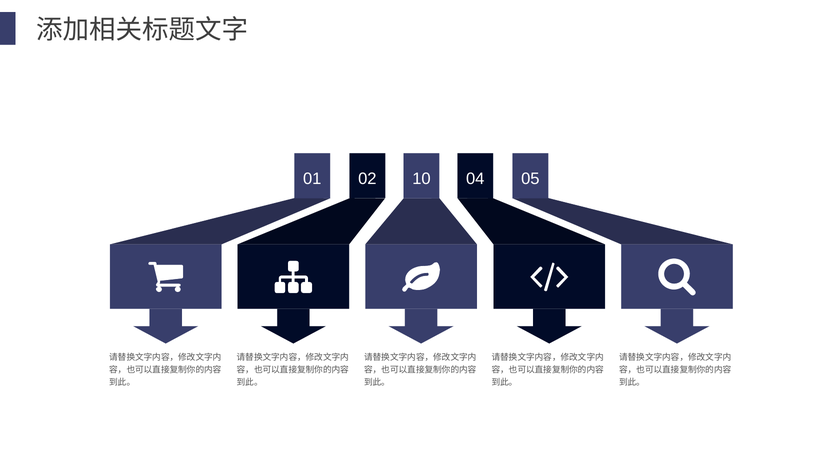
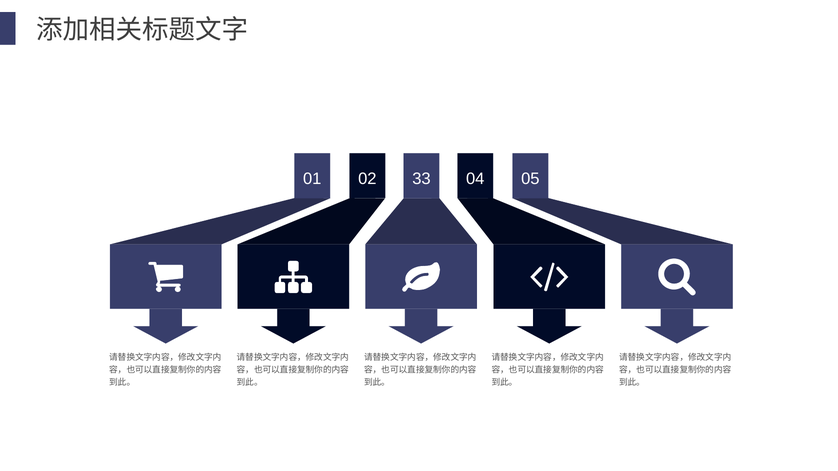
10: 10 -> 33 (421, 179)
